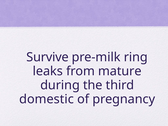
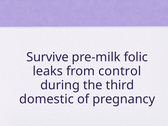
ring: ring -> folic (136, 57)
mature: mature -> control (120, 71)
